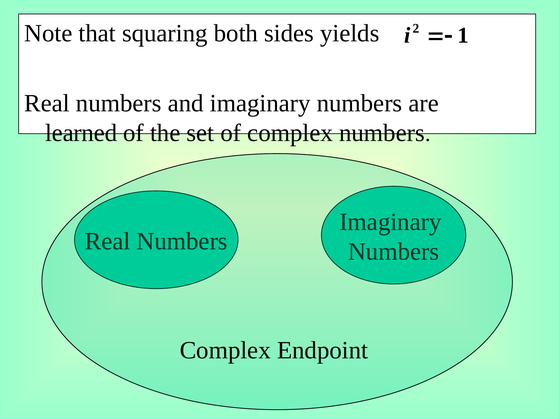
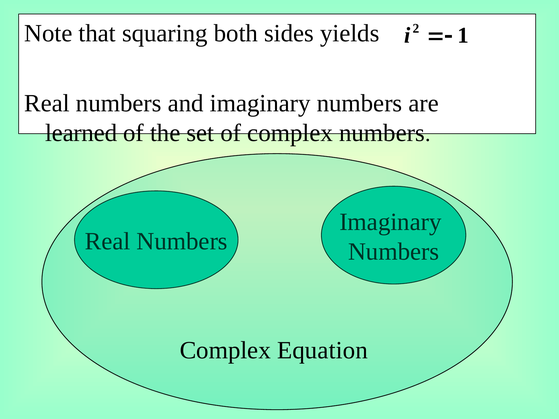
Endpoint: Endpoint -> Equation (322, 351)
